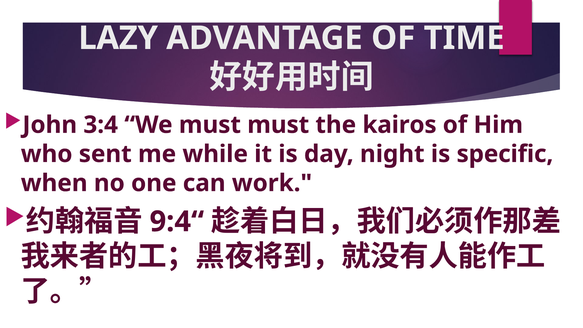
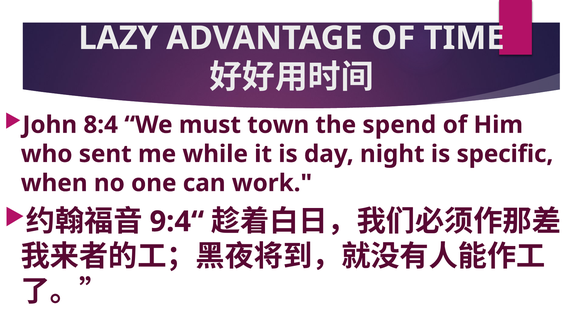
3:4: 3:4 -> 8:4 (101, 125)
must must: must -> town (278, 125)
kairos: kairos -> spend (399, 125)
